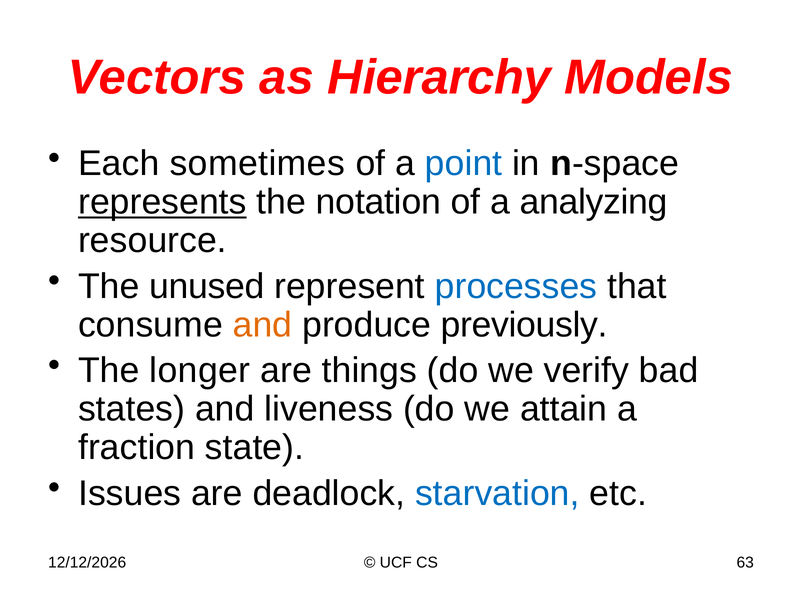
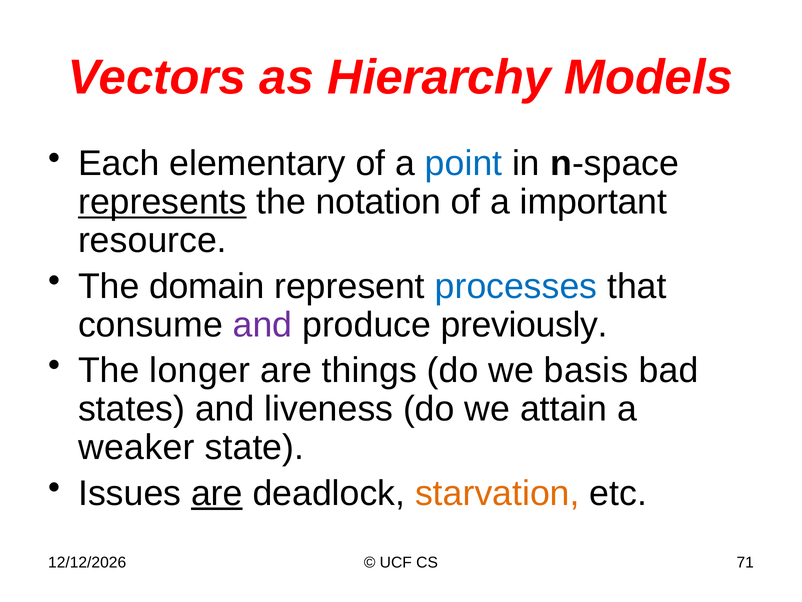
sometimes: sometimes -> elementary (257, 163)
analyzing: analyzing -> important (593, 202)
unused: unused -> domain (207, 286)
and colour: orange -> purple (263, 325)
verify: verify -> basis (586, 370)
fraction: fraction -> weaker (136, 447)
are underline: none -> present (217, 493)
starvation colour: blue -> orange (497, 493)
63: 63 -> 71 (745, 562)
